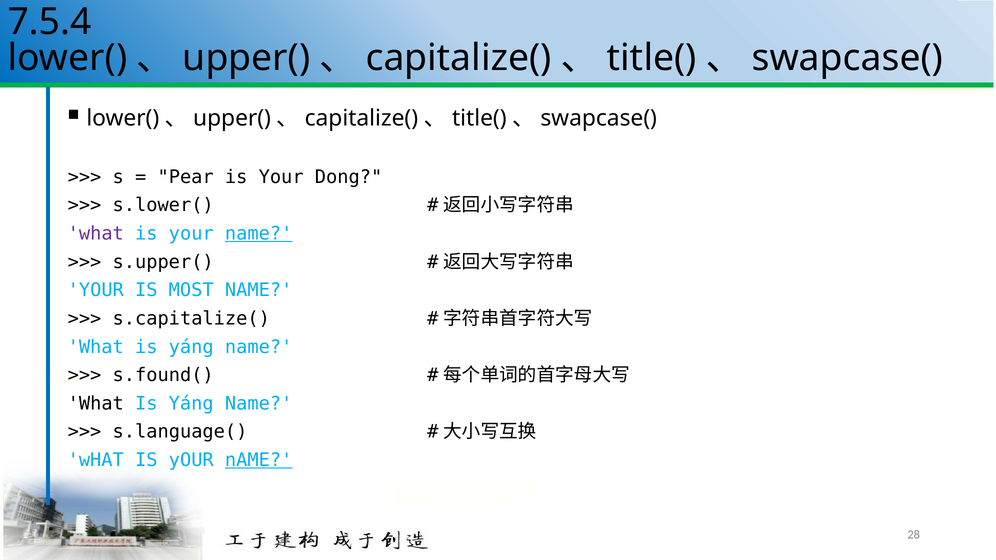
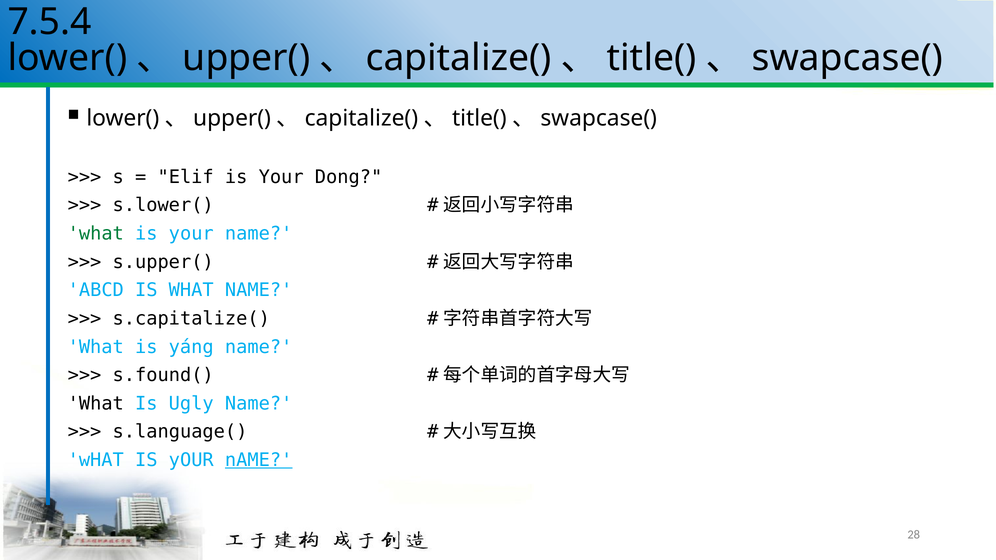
Pear: Pear -> Elif (186, 177)
what colour: purple -> green (96, 234)
name underline: present -> none (259, 234)
YOUR: YOUR -> ABCD (96, 290)
IS MOST: MOST -> WHAT (191, 290)
Yáng: Yáng -> Ugly (191, 404)
